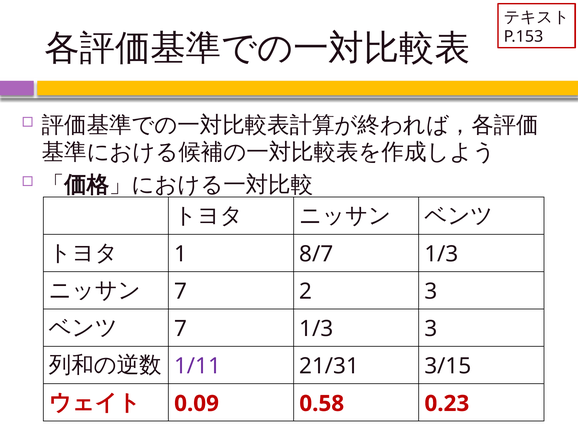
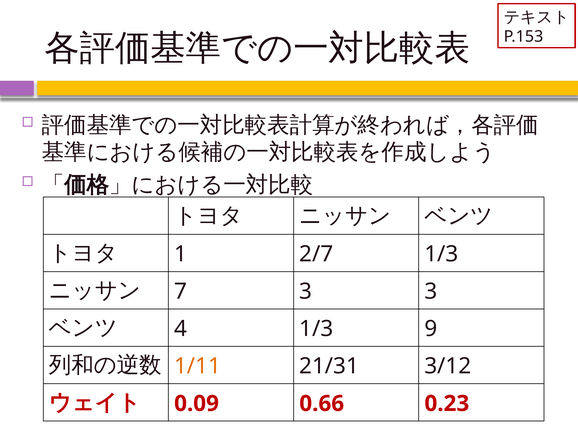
8/7: 8/7 -> 2/7 (316, 255)
7 2: 2 -> 3 (306, 292)
7: 7 -> 4 (181, 329)
1/3 3: 3 -> 9 (431, 329)
1/11 colour: purple -> orange (198, 367)
3/15: 3/15 -> 3/12 (448, 367)
0.58: 0.58 -> 0.66 (322, 404)
